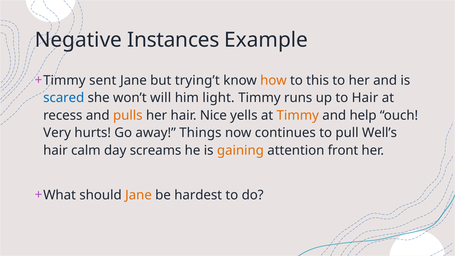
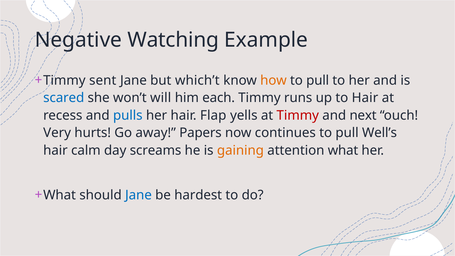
Instances: Instances -> Watching (173, 40)
trying’t: trying’t -> which’t (197, 80)
this: this -> pull (318, 80)
light: light -> each (219, 98)
pulls colour: orange -> blue (128, 115)
Nice: Nice -> Flap (213, 115)
Timmy colour: orange -> red (298, 115)
help: help -> next (363, 115)
Things: Things -> Papers (200, 133)
front: front -> what (343, 150)
Jane colour: orange -> blue (138, 195)
